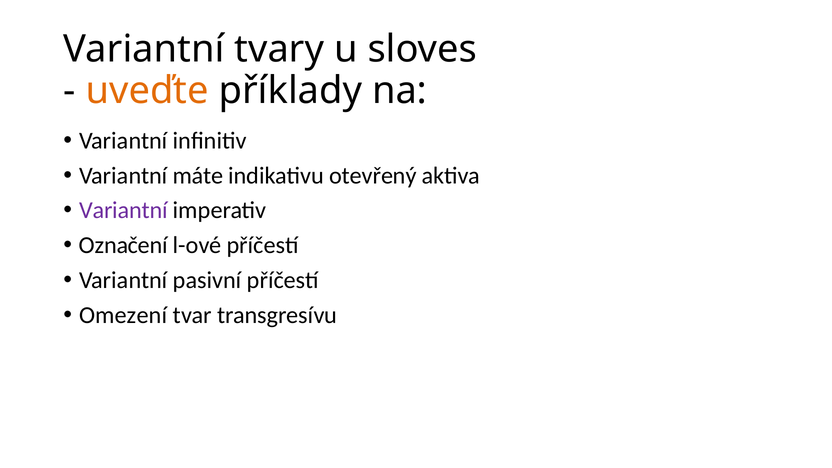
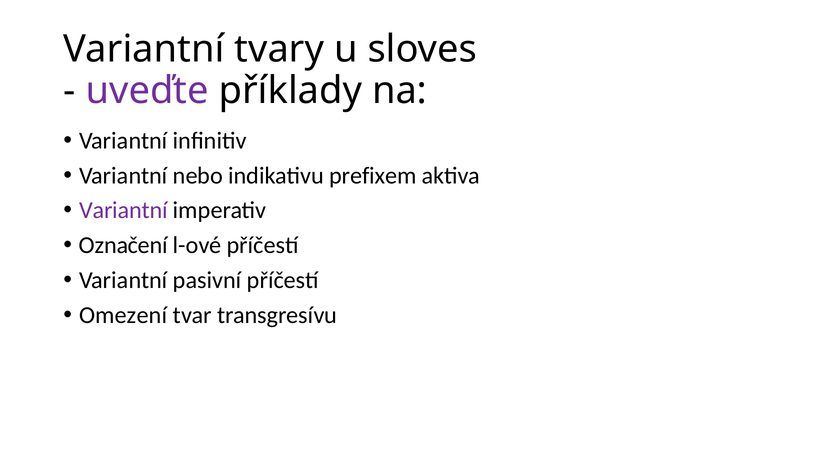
uveďte colour: orange -> purple (147, 90)
máte: máte -> nebo (198, 176)
otevřený: otevřený -> prefixem (373, 176)
